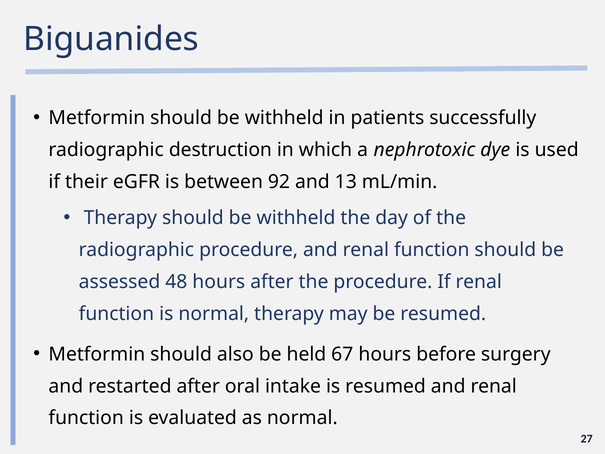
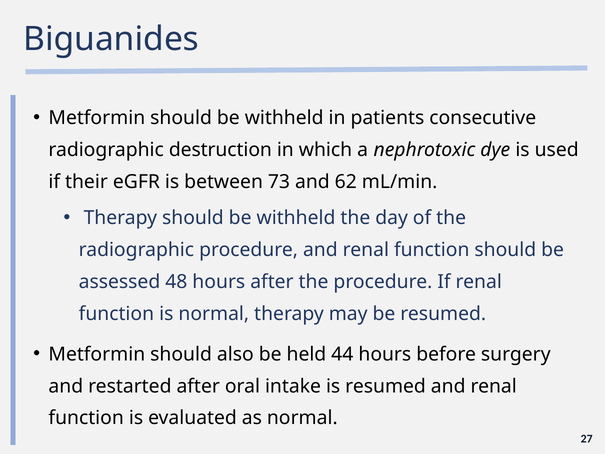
successfully: successfully -> consecutive (483, 118)
92: 92 -> 73 (279, 182)
13: 13 -> 62 (346, 182)
67: 67 -> 44 (342, 354)
